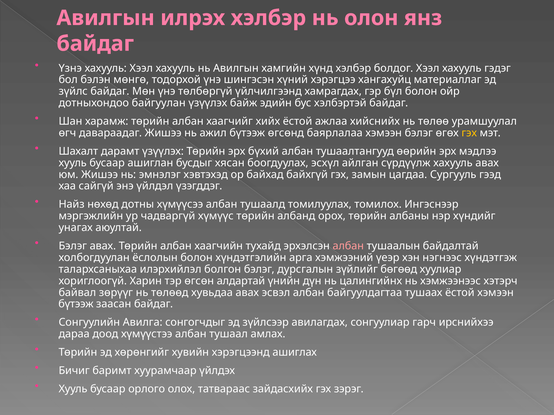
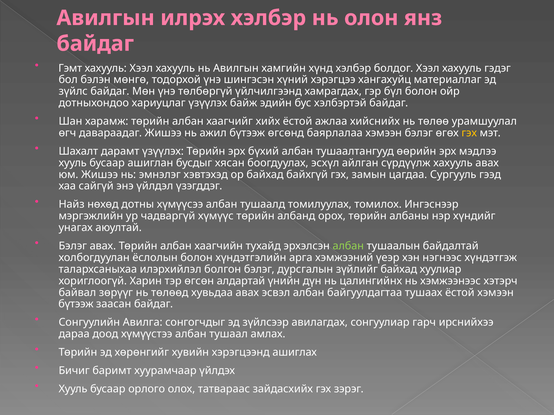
Үзнэ: Үзнэ -> Гэмт (70, 68)
байгуулан: байгуулан -> хариуцлаг (159, 103)
албан colour: pink -> light green (348, 246)
зүйлийг бөгөөд: бөгөөд -> байхад (399, 270)
